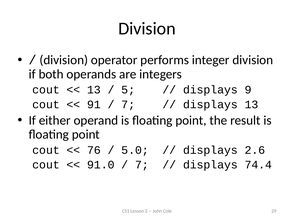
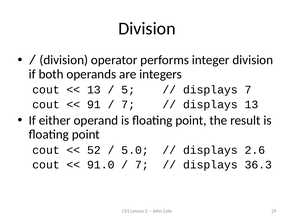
displays 9: 9 -> 7 (248, 90)
76: 76 -> 52 (94, 150)
74.4: 74.4 -> 36.3 (258, 164)
